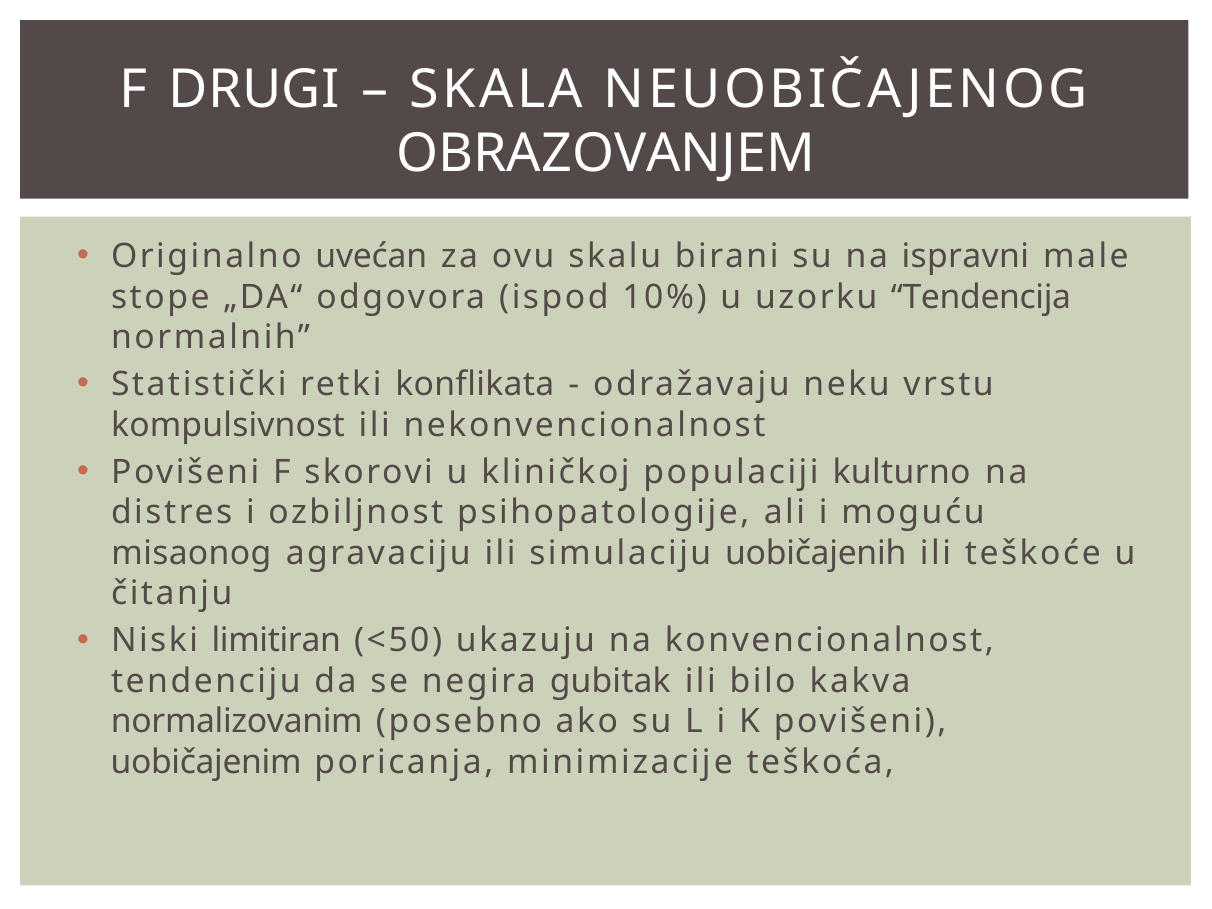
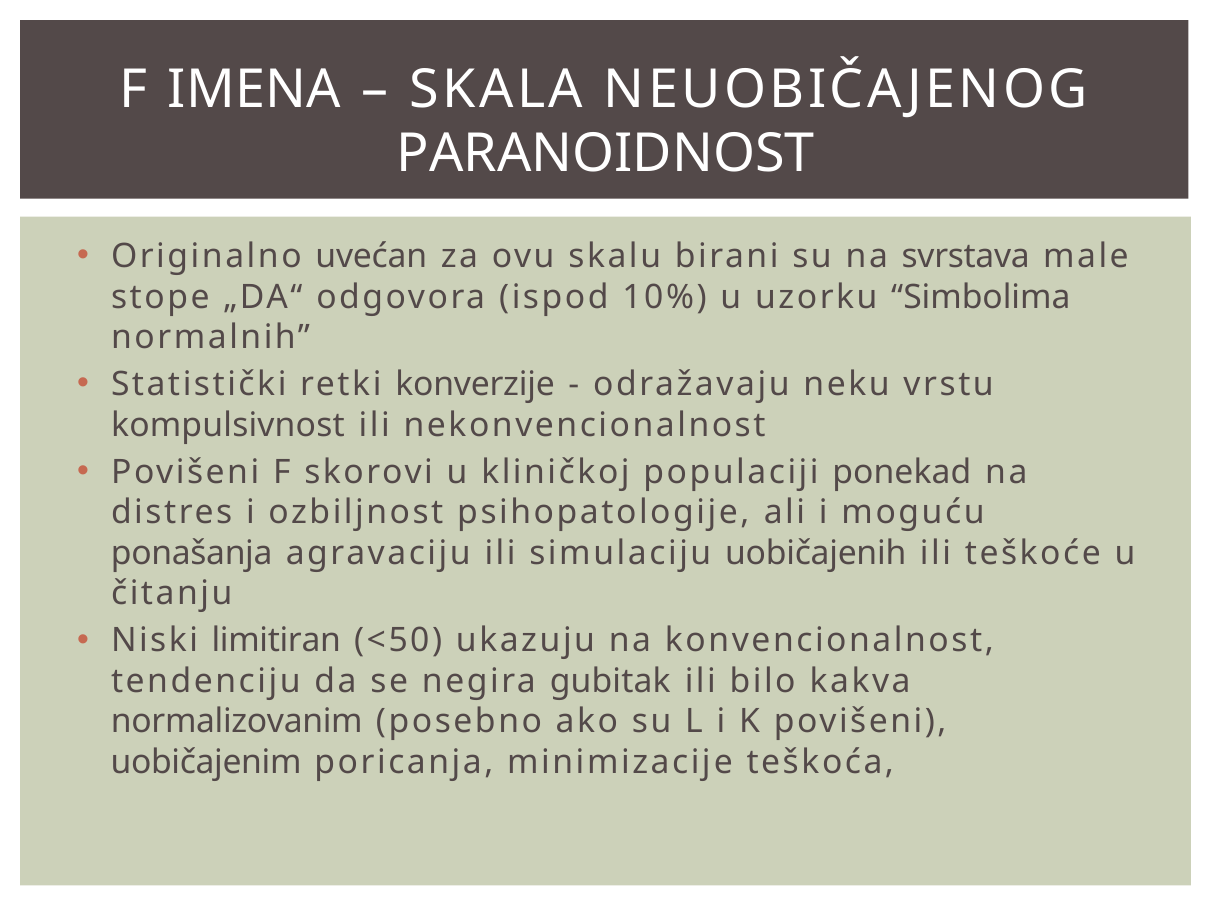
DRUGI: DRUGI -> IMENA (254, 89)
OBRAZOVANJEM: OBRAZOVANJEM -> PARANOIDNOST (606, 154)
ispravni: ispravni -> svrstava (966, 257)
Tendencija: Tendencija -> Simbolima (981, 297)
konflikata: konflikata -> konverzije (475, 385)
kulturno: kulturno -> ponekad (902, 472)
misaonog: misaonog -> ponašanja (192, 553)
